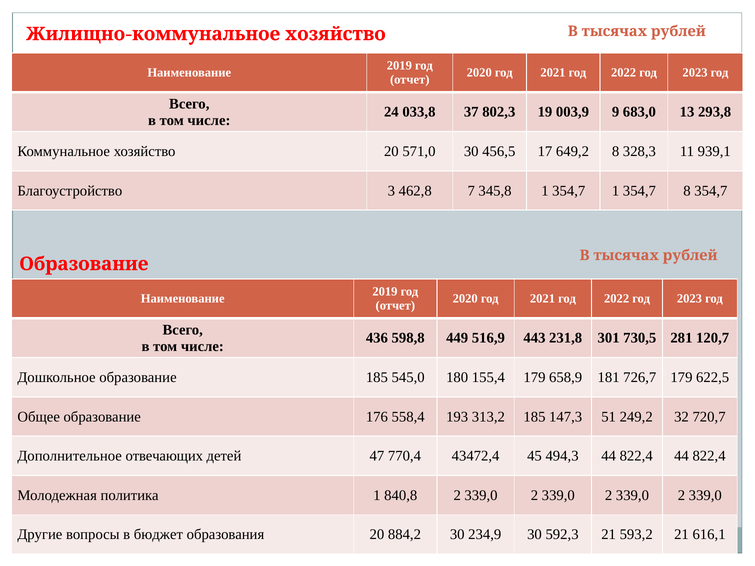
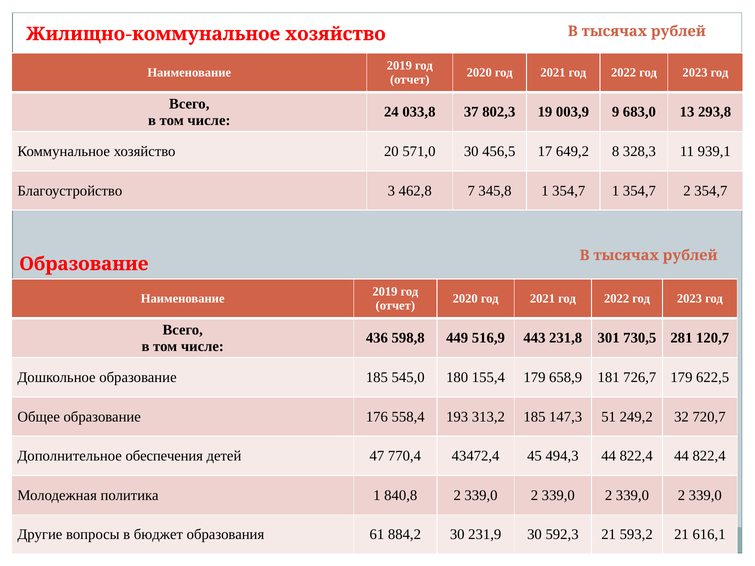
354,7 8: 8 -> 2 (687, 191)
отвечающих: отвечающих -> обеспечения (164, 456)
образования 20: 20 -> 61 (377, 535)
234,9: 234,9 -> 231,9 (485, 535)
